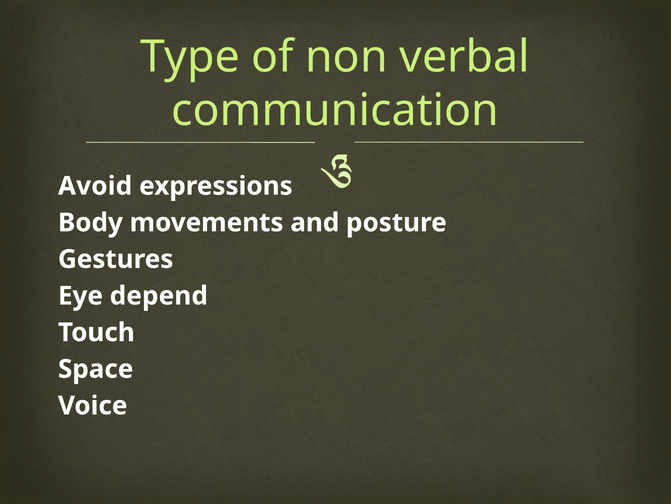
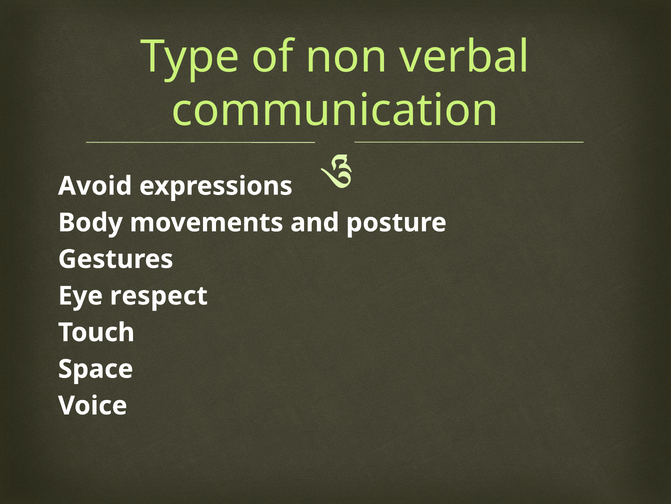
depend: depend -> respect (159, 295)
